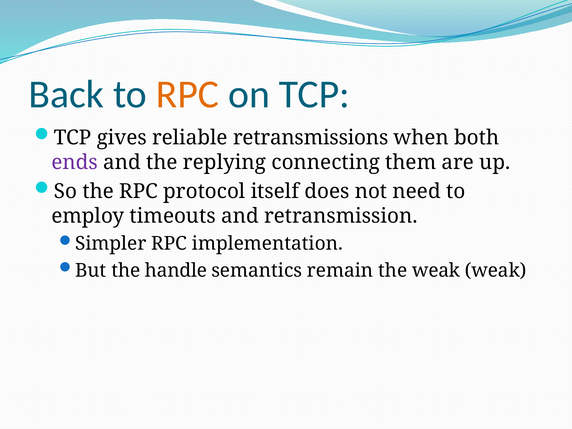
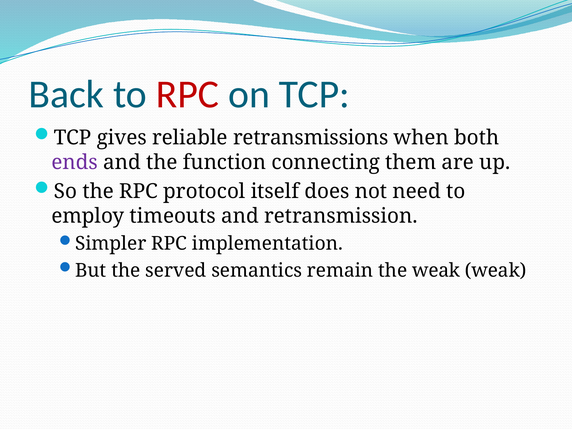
RPC colour: orange -> red (188, 95)
replying: replying -> function (225, 163)
handle: handle -> served (176, 270)
